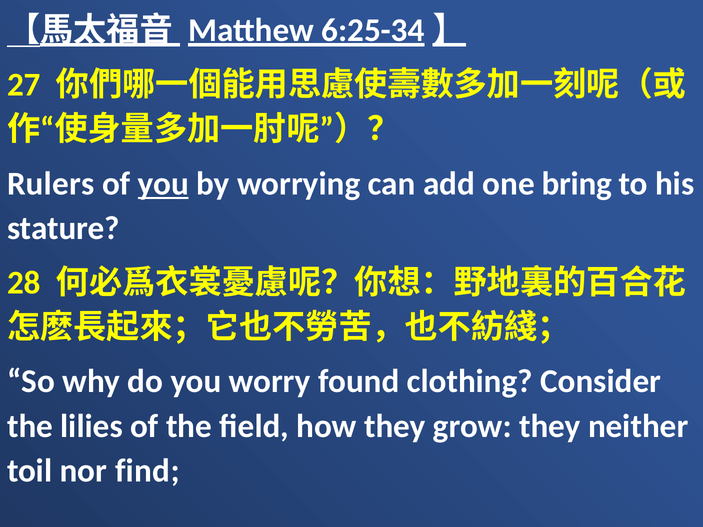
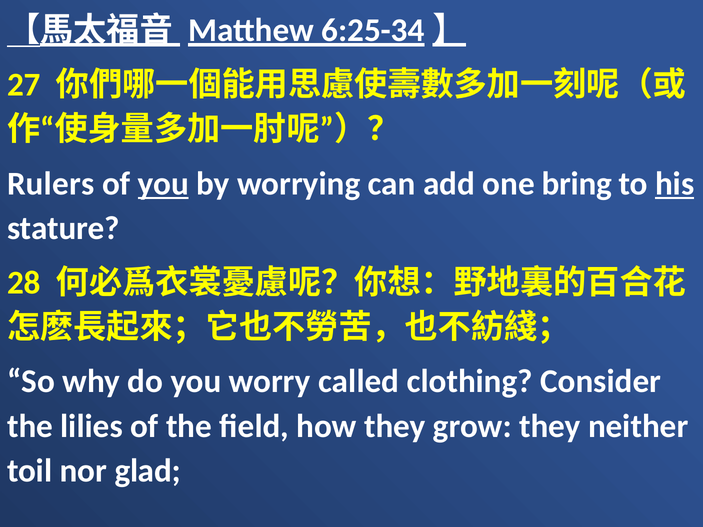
his underline: none -> present (675, 184)
found: found -> called (359, 382)
find: find -> glad (148, 471)
